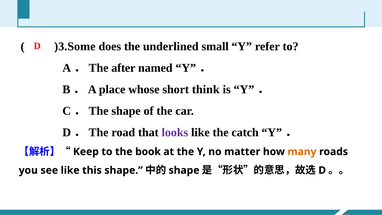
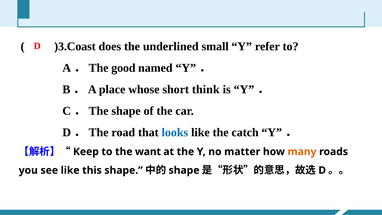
)3.Some: )3.Some -> )3.Coast (75, 46)
after: after -> good (123, 68)
looks colour: purple -> blue (175, 132)
book: book -> want (148, 152)
